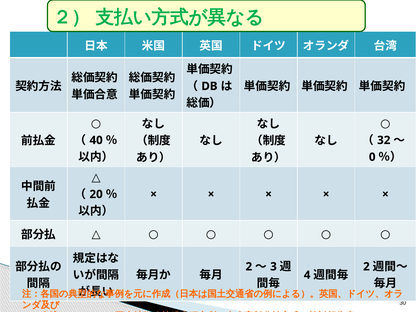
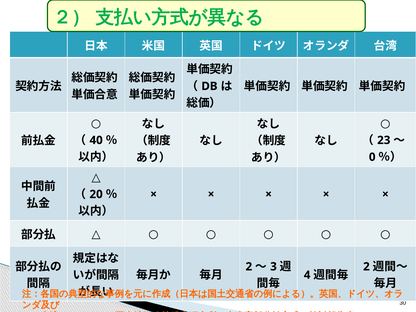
32: 32 -> 23 (384, 140)
